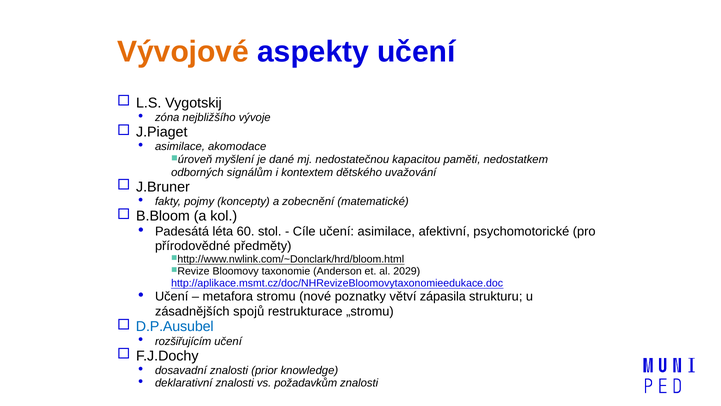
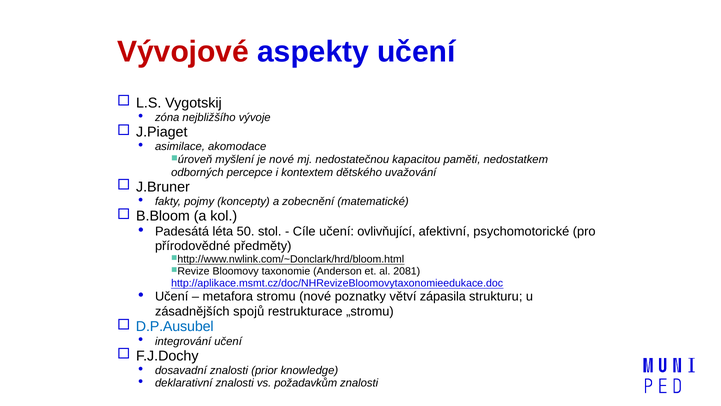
Vývojové colour: orange -> red (183, 52)
je dané: dané -> nové (282, 159)
signálům: signálům -> percepce (250, 172)
60: 60 -> 50 (246, 231)
učení asimilace: asimilace -> ovlivňující (386, 231)
2029: 2029 -> 2081 (407, 271)
rozšiřujícím: rozšiřujícím -> integrování (183, 341)
